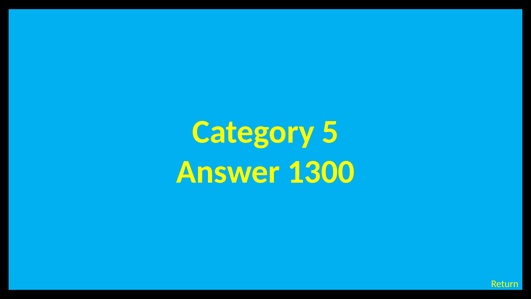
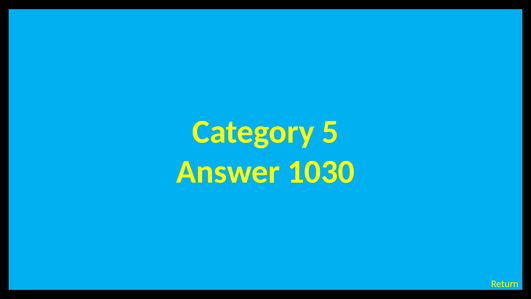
1300: 1300 -> 1030 (321, 172)
